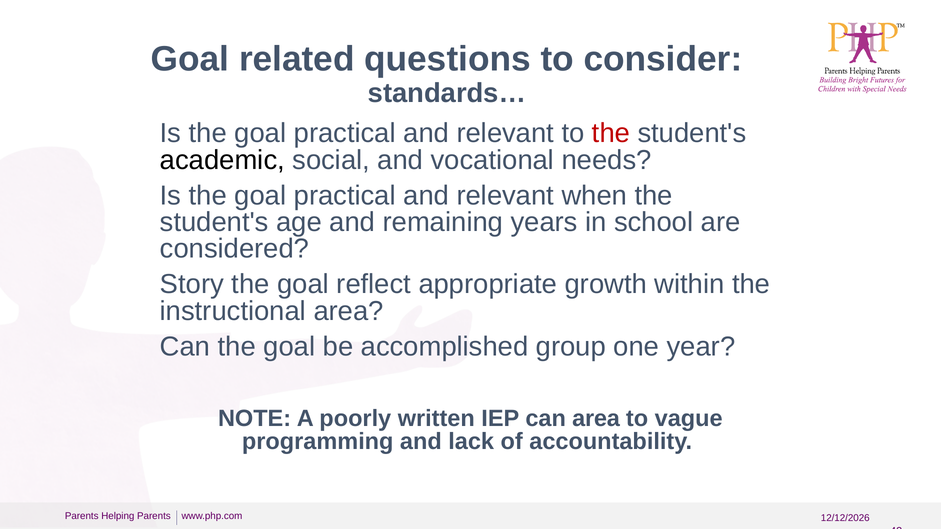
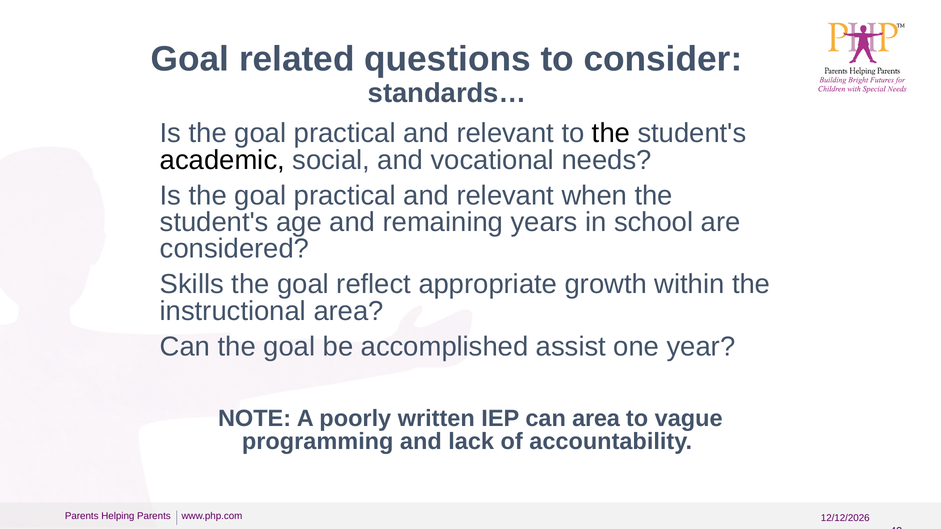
the colour: red -> black (611, 133)
Story: Story -> Skills (192, 285)
group: group -> assist (571, 347)
